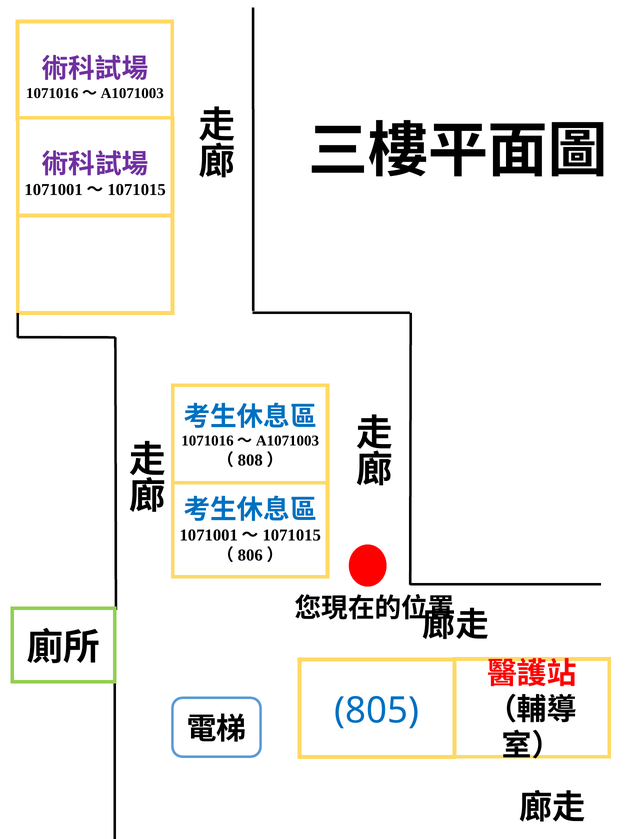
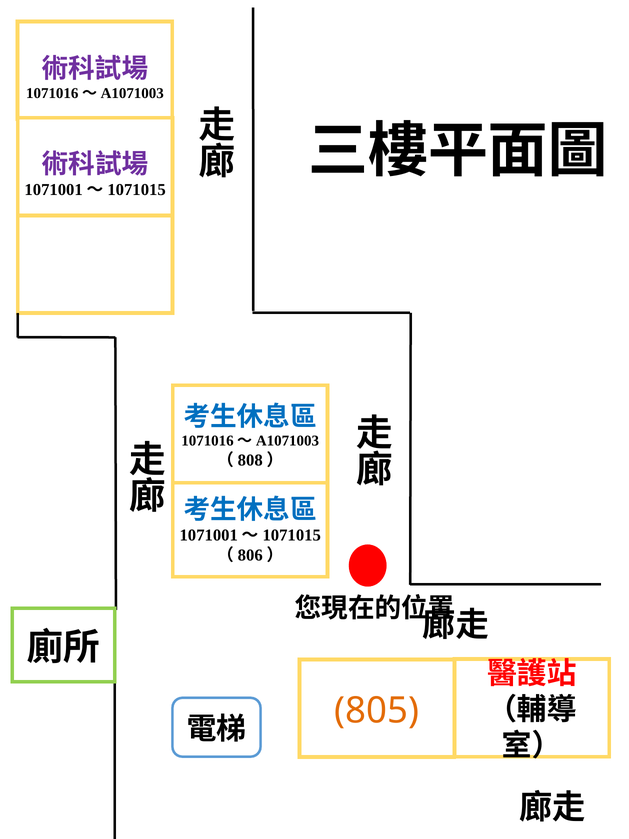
805 colour: blue -> orange (377, 710)
